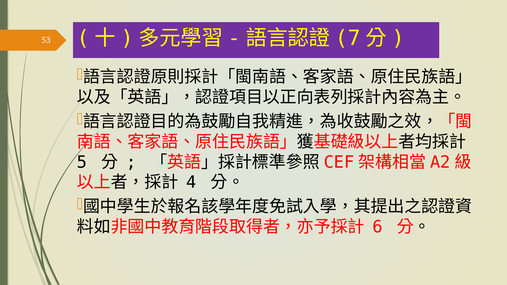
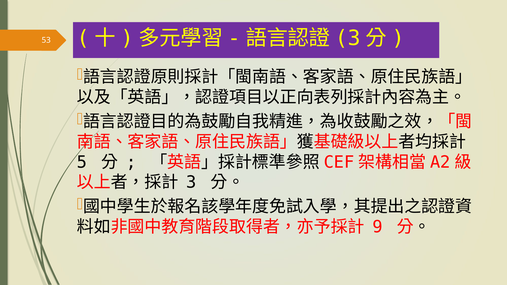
7: 7 -> 3 (348, 38)
4: 4 -> 3 (191, 183)
6: 6 -> 9 (377, 227)
